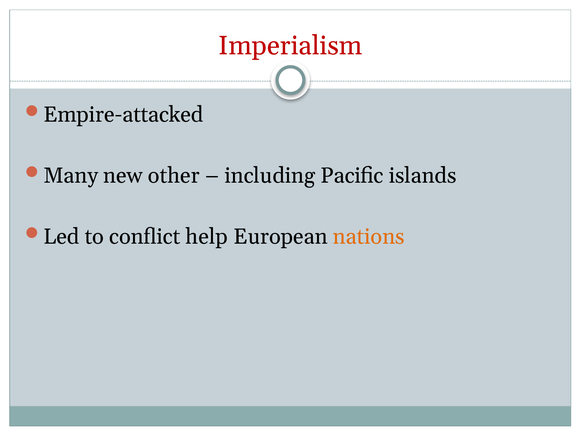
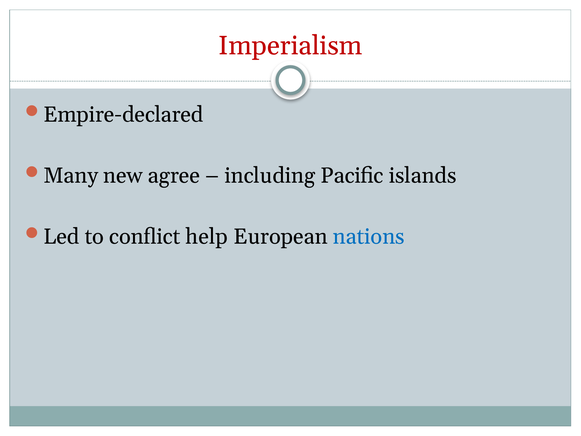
Empire-attacked: Empire-attacked -> Empire-declared (123, 114)
other: other -> agree (174, 176)
nations colour: orange -> blue (369, 237)
